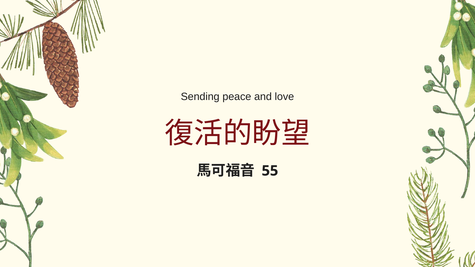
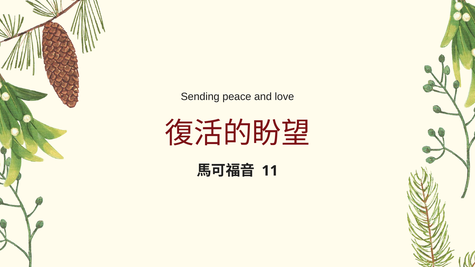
55: 55 -> 11 (270, 171)
